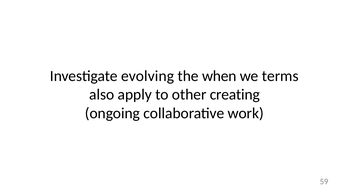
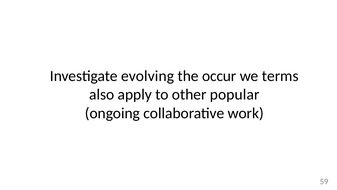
when: when -> occur (219, 76)
creating: creating -> popular (235, 94)
